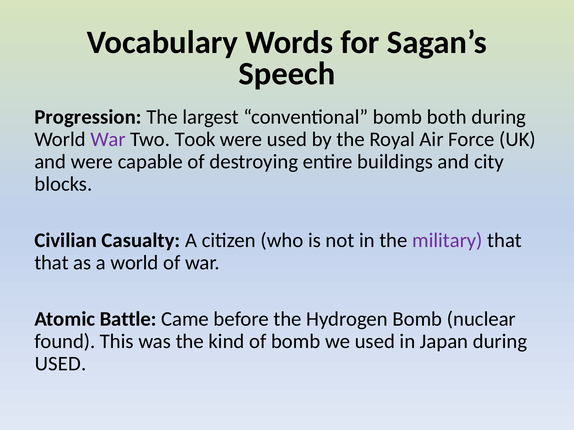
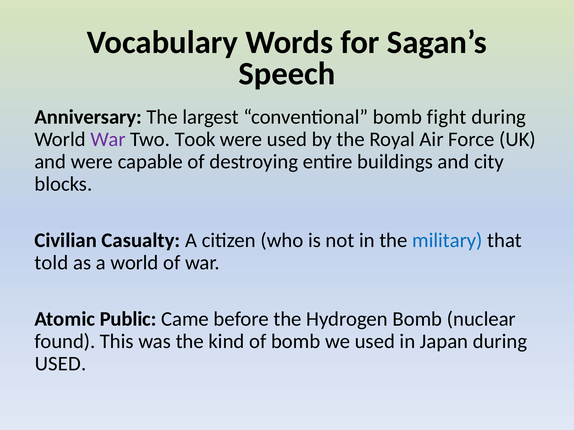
Progression: Progression -> Anniversary (88, 117)
both: both -> fight (447, 117)
military colour: purple -> blue (447, 241)
that: that -> told (51, 263)
Battle: Battle -> Public (128, 320)
